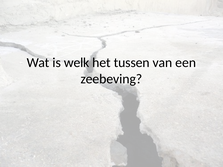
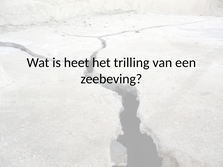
welk: welk -> heet (77, 63)
tussen: tussen -> trilling (132, 63)
